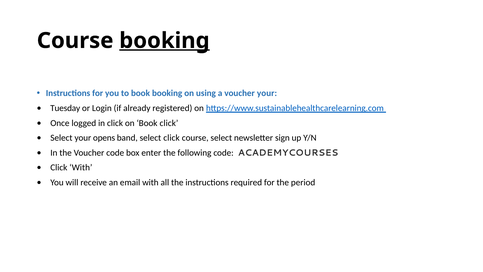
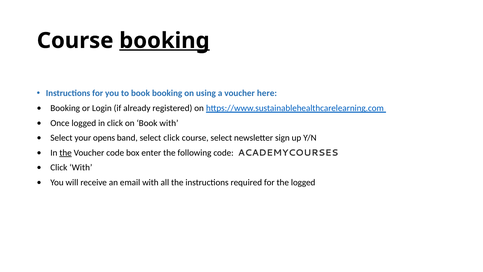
voucher your: your -> here (267, 93)
Tuesday: Tuesday -> Booking (65, 108)
Book click: click -> with (169, 123)
the underline: none -> present (66, 153)
the period: period -> logged (303, 182)
